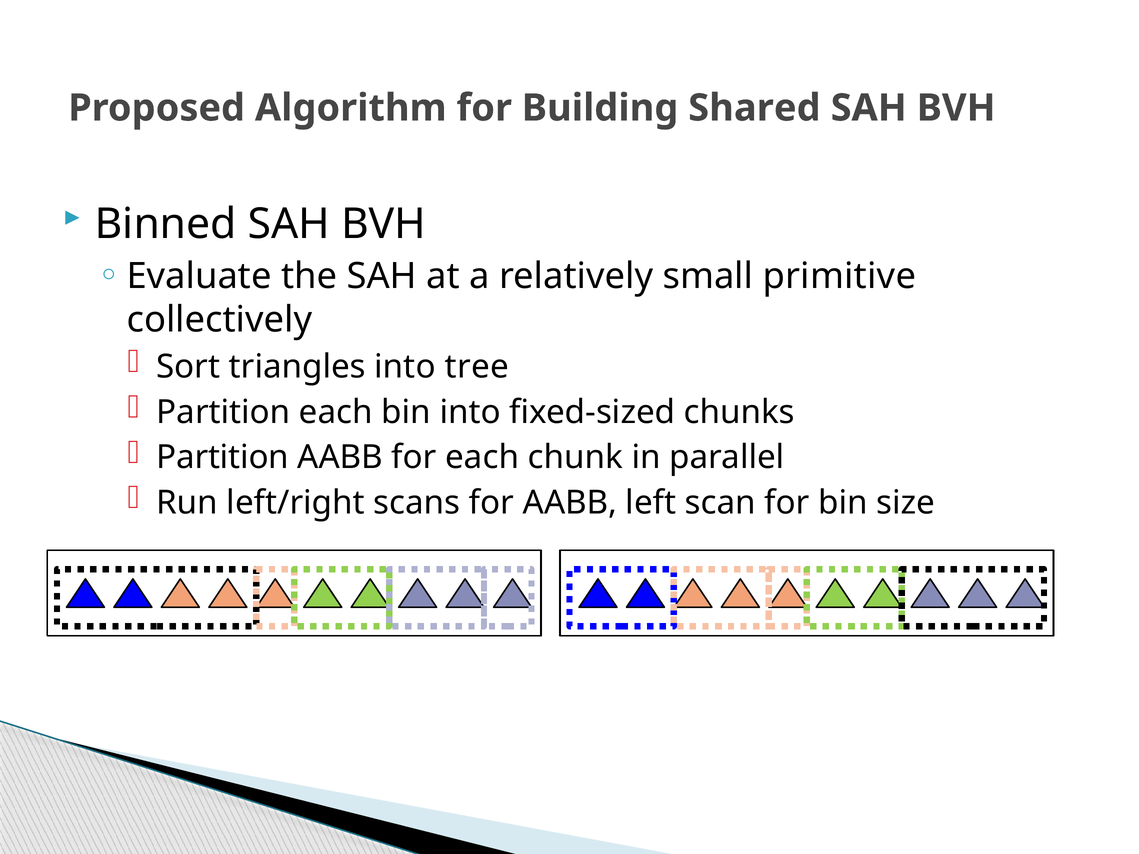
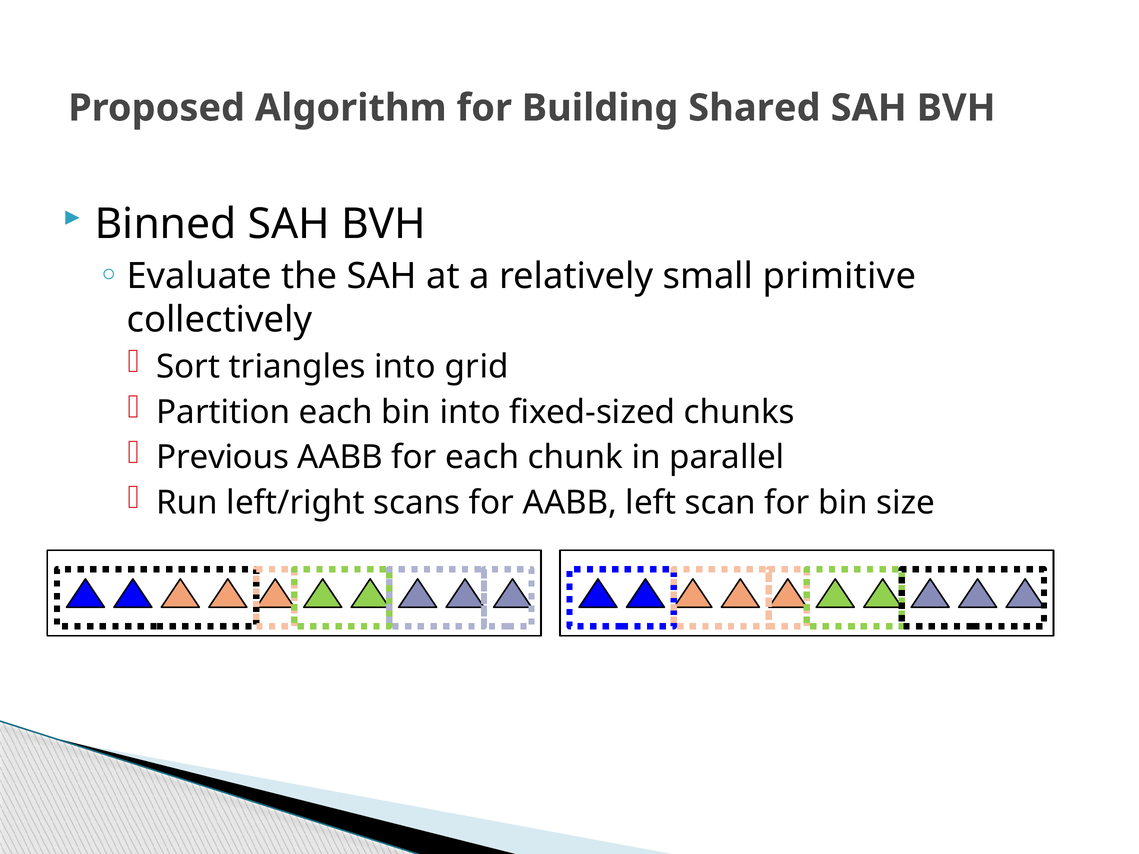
tree: tree -> grid (477, 367)
Partition: Partition -> Previous (223, 458)
